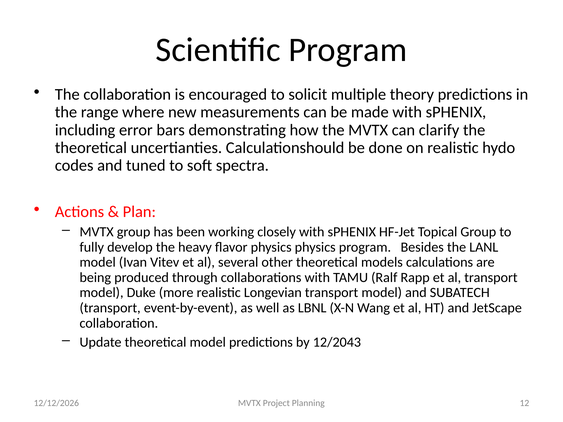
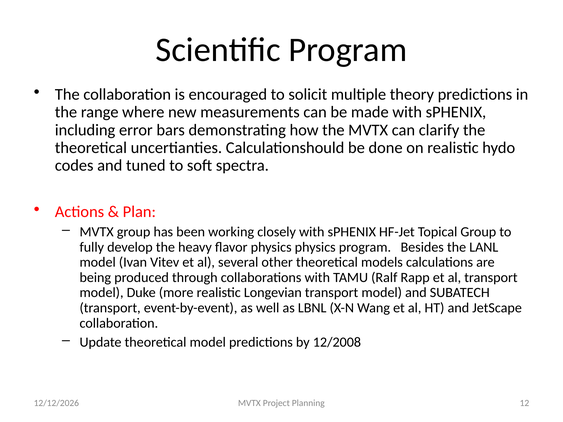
12/2043: 12/2043 -> 12/2008 (337, 342)
